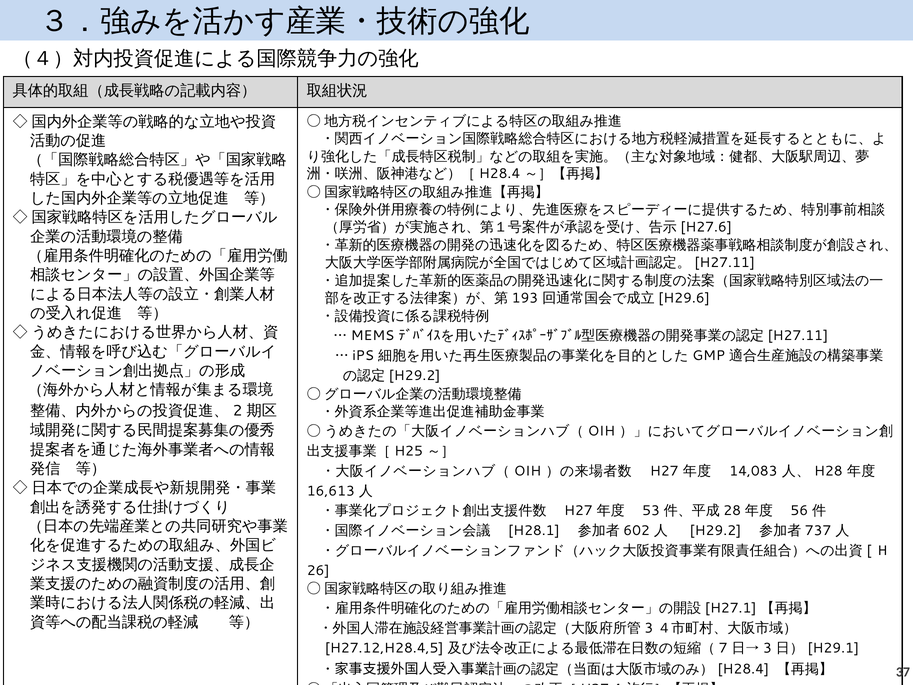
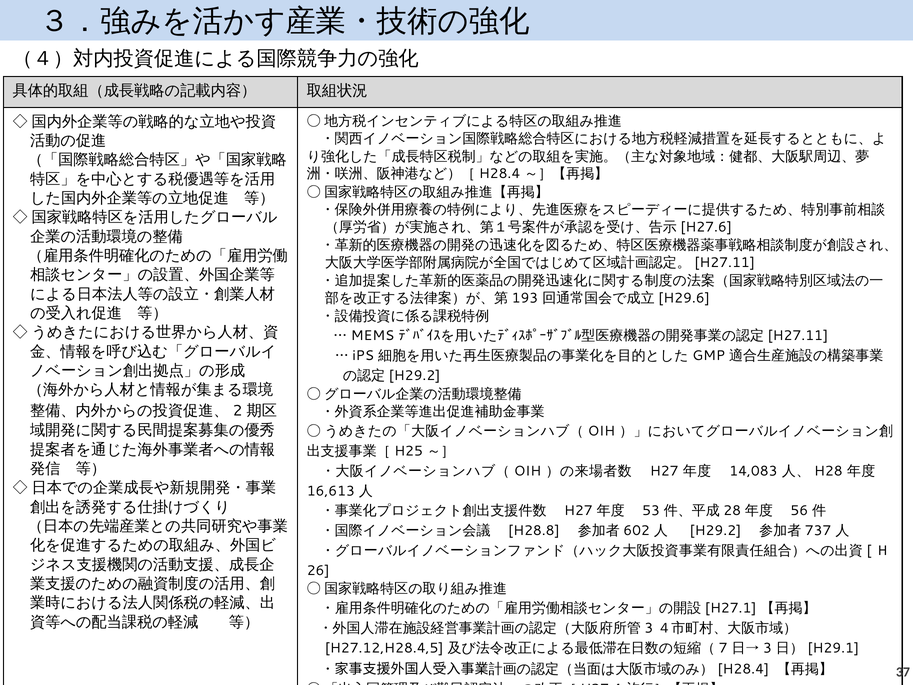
H28.1: H28.1 -> H28.8 (534, 531)
